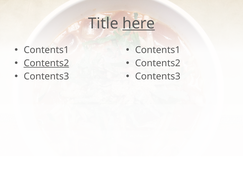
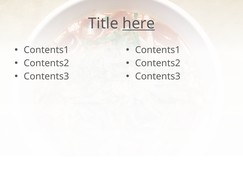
Contents2 underline: present -> none (46, 63)
